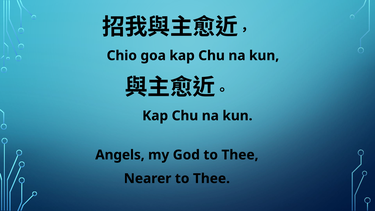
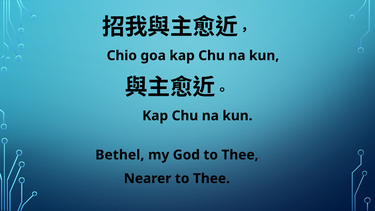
Angels: Angels -> Bethel (120, 155)
